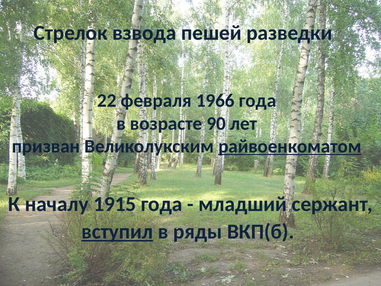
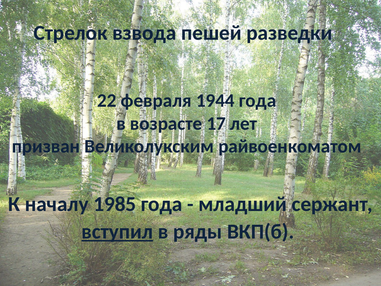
1966: 1966 -> 1944 (215, 100)
90: 90 -> 17 (216, 123)
райвоенкоматом underline: present -> none (290, 146)
1915: 1915 -> 1985 (115, 204)
